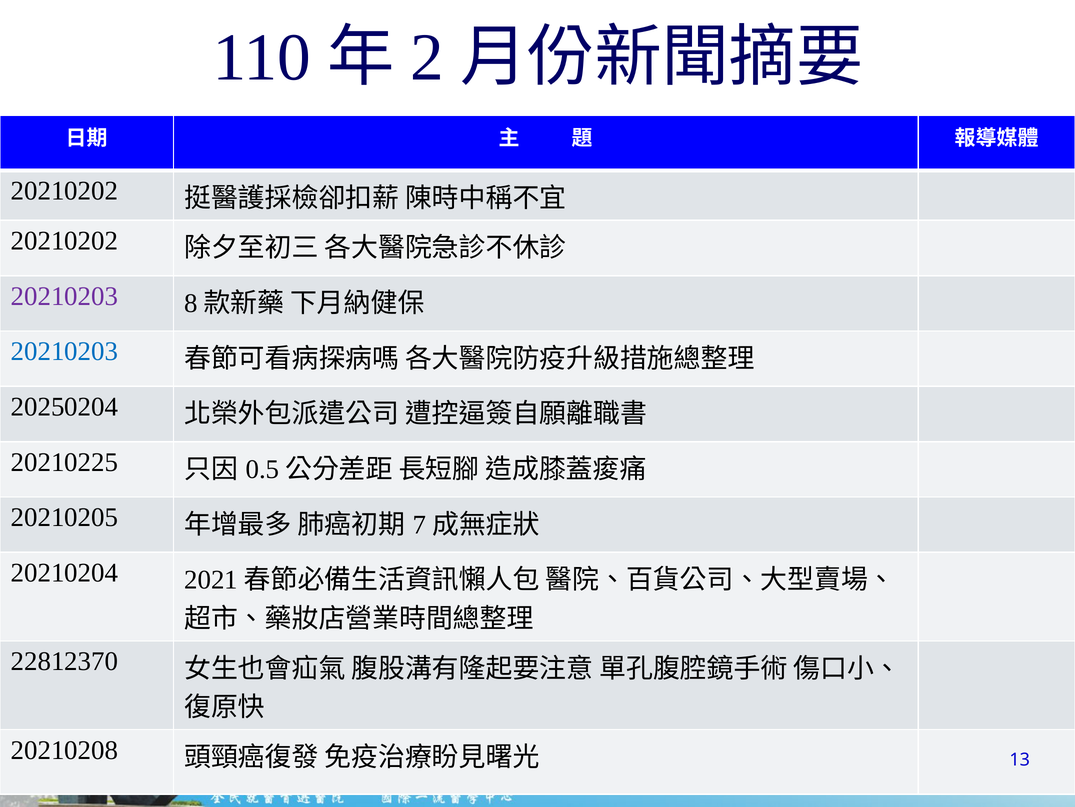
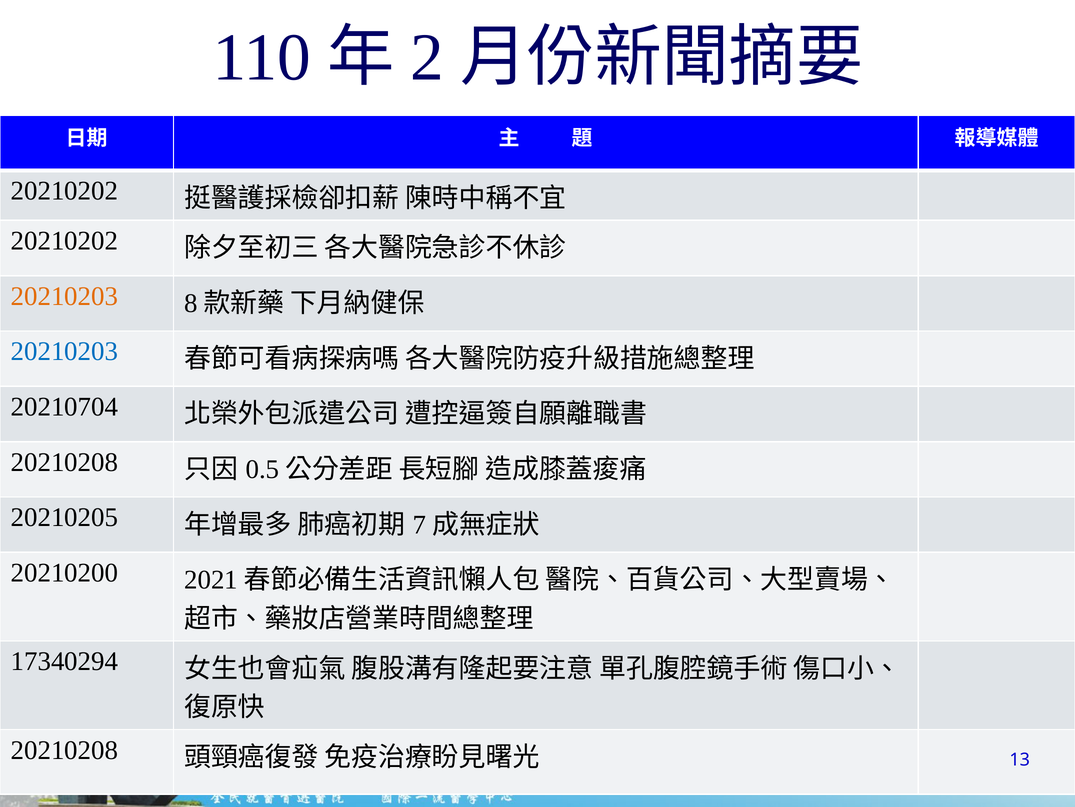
20210203 colour: purple -> orange (64, 296)
20250204: 20250204 -> 20210704 (64, 406)
20210225: 20210225 -> 20210208 (64, 462)
20210204: 20210204 -> 20210200 (64, 572)
22812370: 22812370 -> 17340294 (64, 661)
